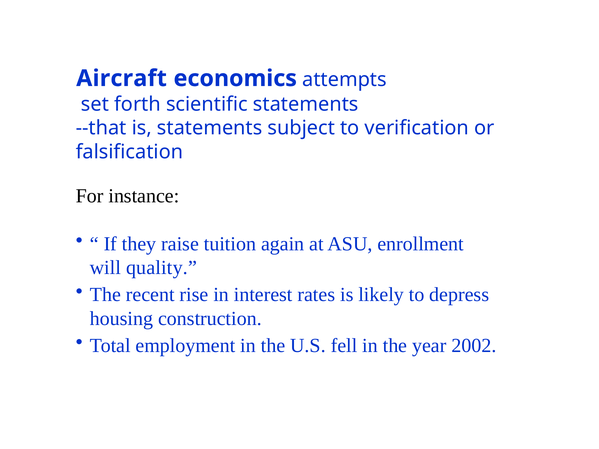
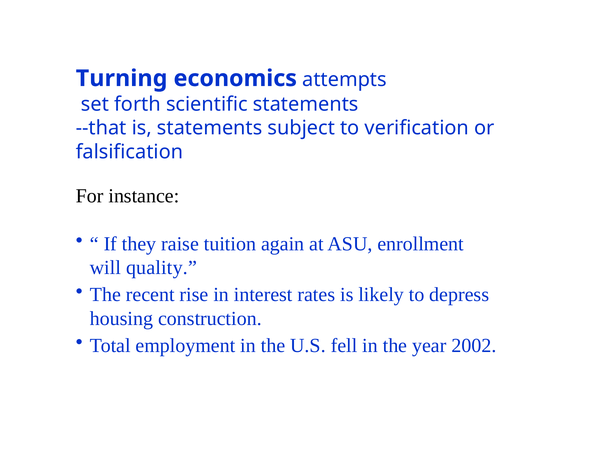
Aircraft: Aircraft -> Turning (122, 78)
